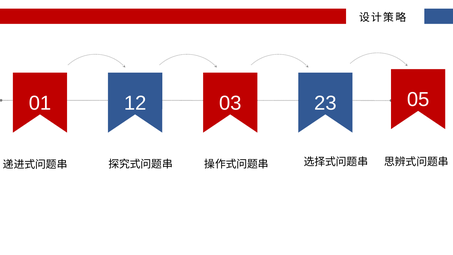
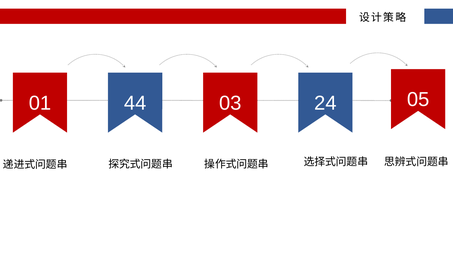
12: 12 -> 44 (135, 103)
23: 23 -> 24 (325, 103)
